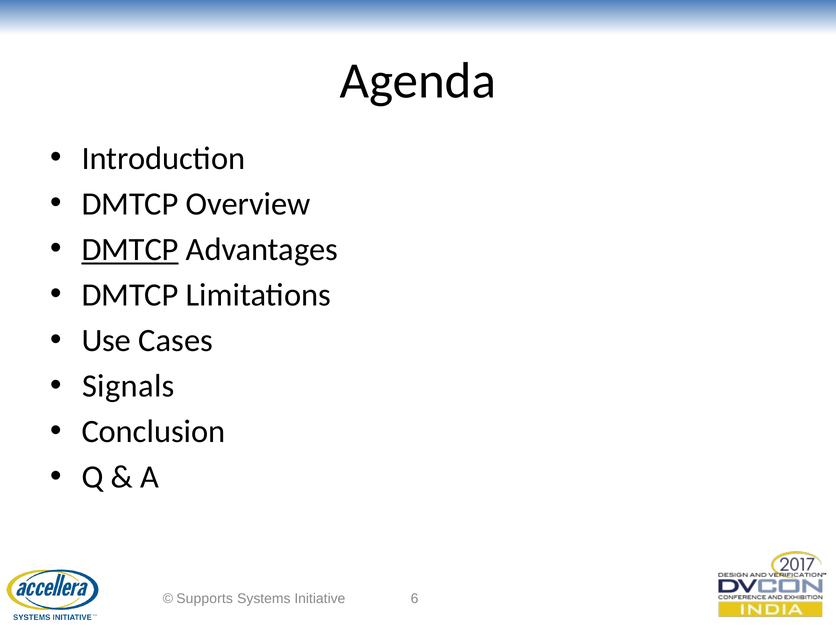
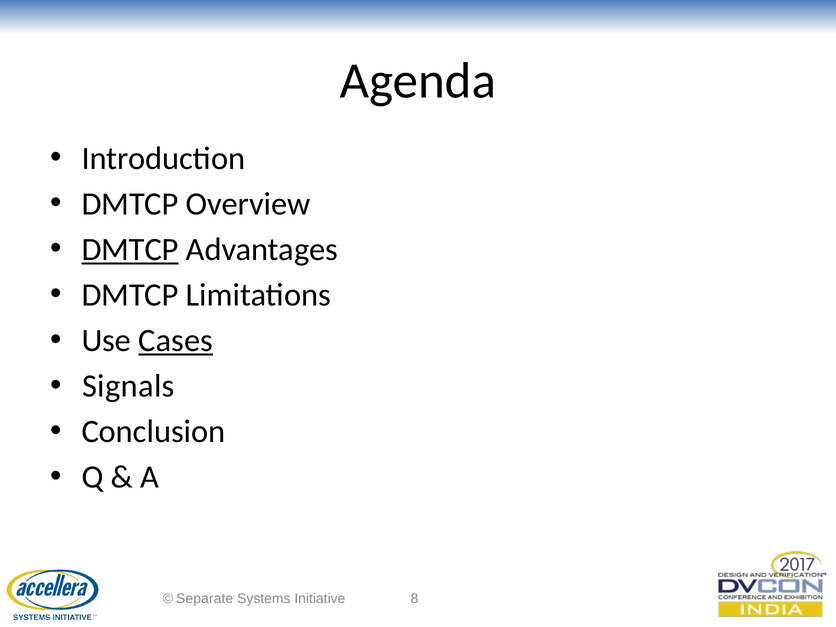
Cases underline: none -> present (176, 341)
Supports: Supports -> Separate (205, 599)
6: 6 -> 8 (415, 599)
